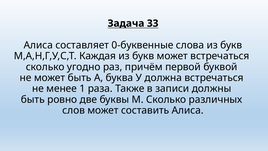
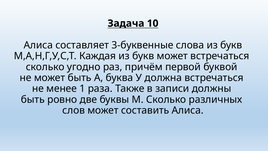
33: 33 -> 10 (153, 23)
0-буквенные: 0-буквенные -> 3-буквенные (142, 45)
